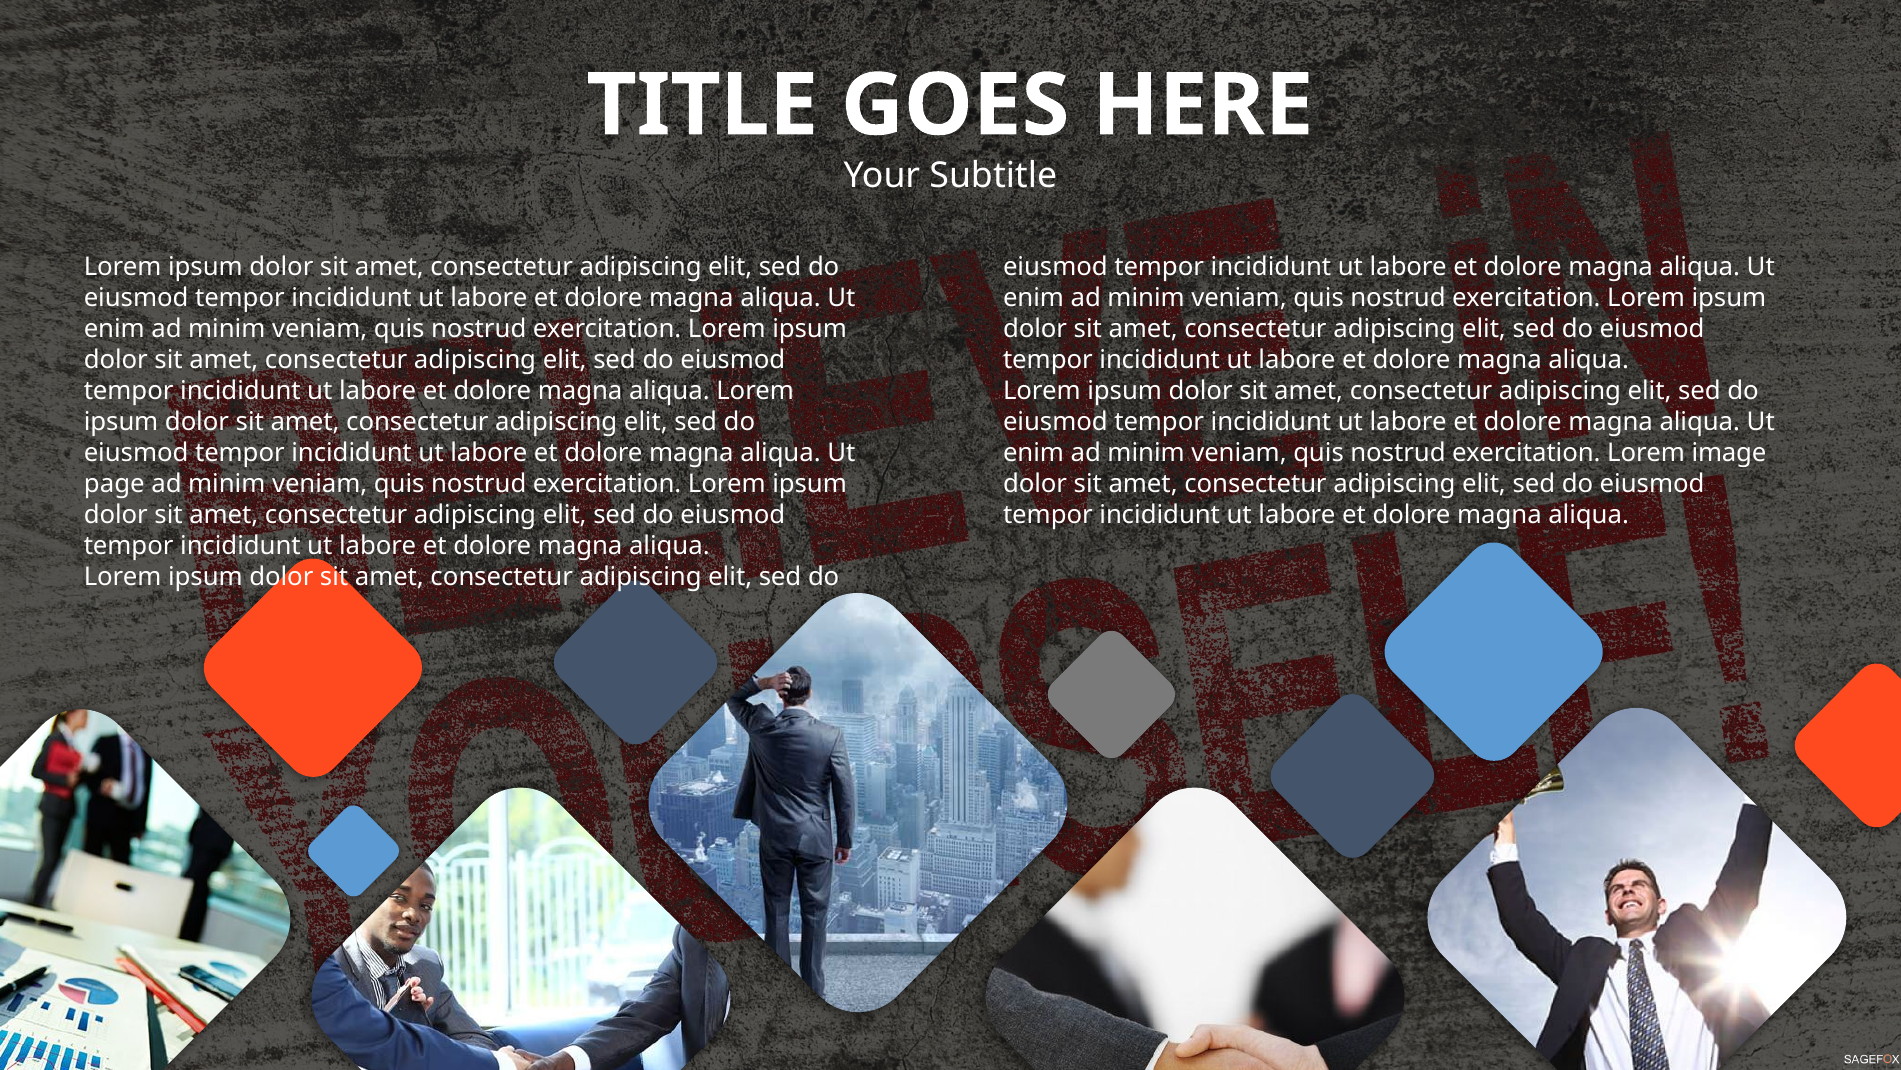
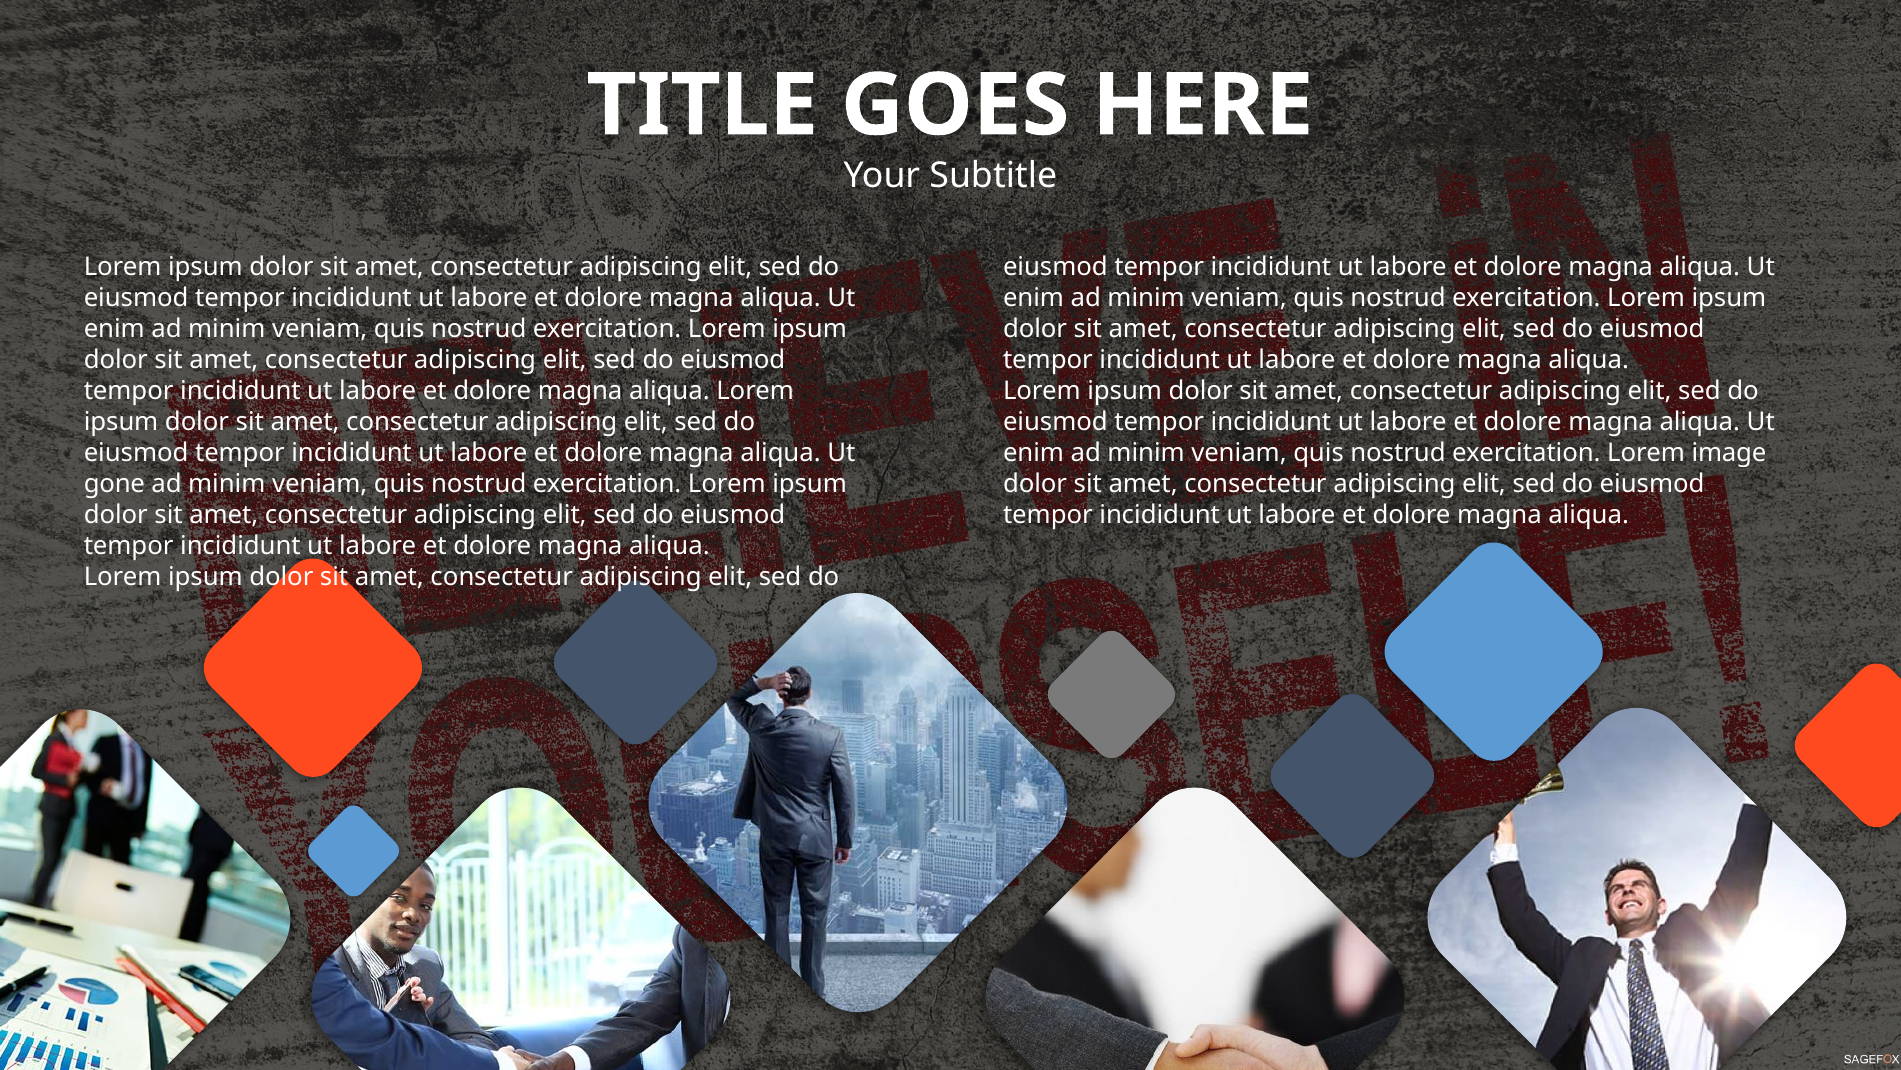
page: page -> gone (114, 484)
